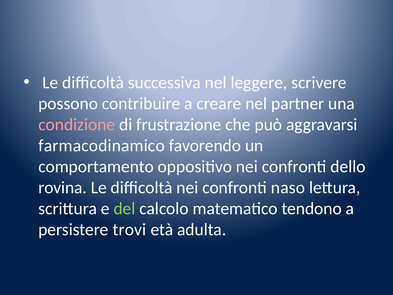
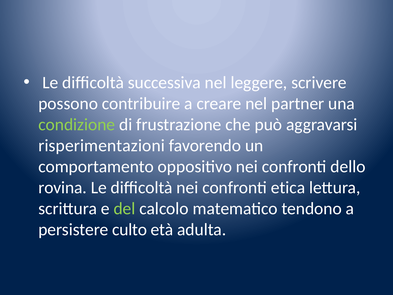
condizione colour: pink -> light green (77, 124)
farmacodinamico: farmacodinamico -> risperimentazioni (102, 145)
naso: naso -> etica (288, 187)
trovi: trovi -> culto (130, 229)
